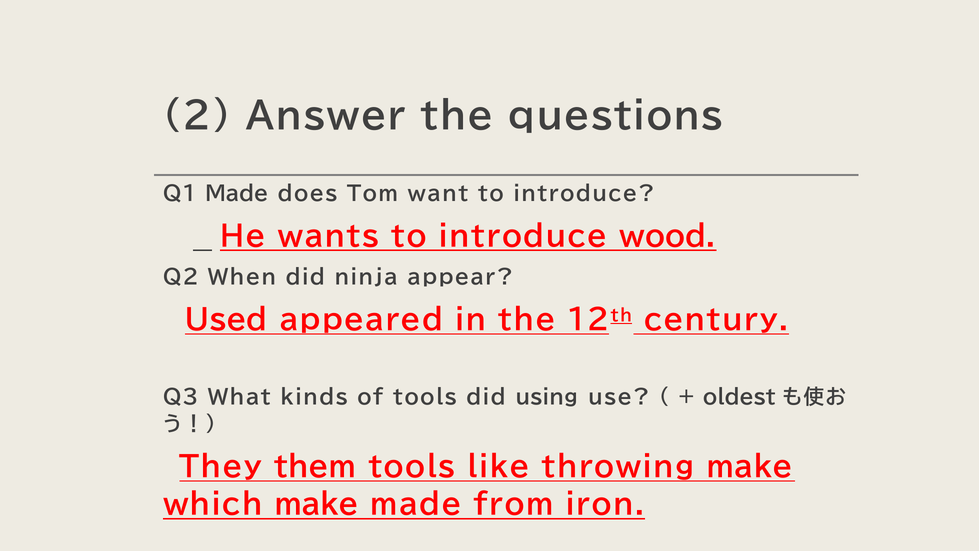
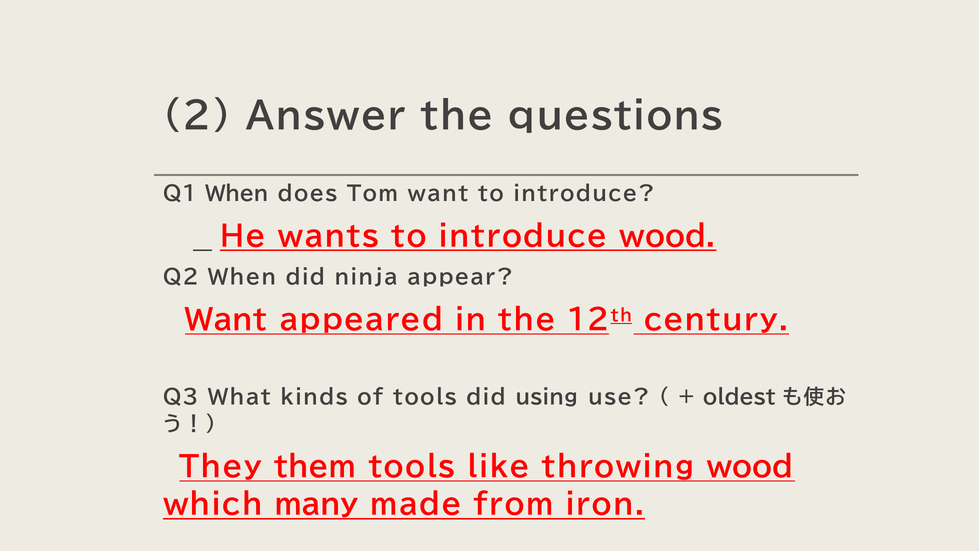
Q1 Made: Made -> When (237, 194)
Used: Used -> Want (226, 320)
throwing make: make -> wood (750, 467)
which make: make -> many (317, 505)
